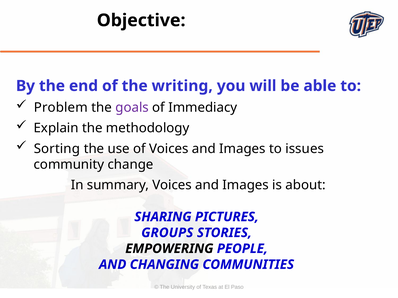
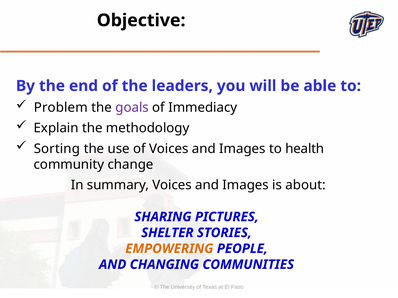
writing: writing -> leaders (182, 86)
issues: issues -> health (305, 149)
GROUPS: GROUPS -> SHELTER (167, 233)
EMPOWERING colour: black -> orange (169, 249)
